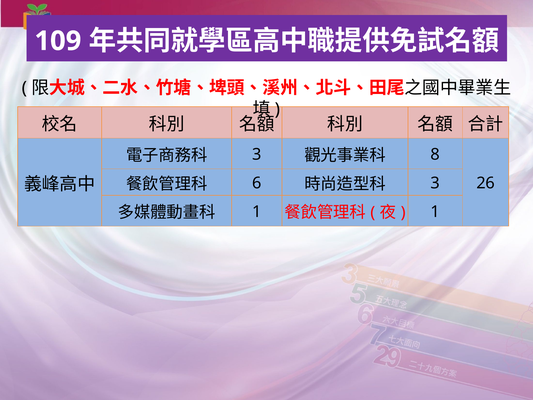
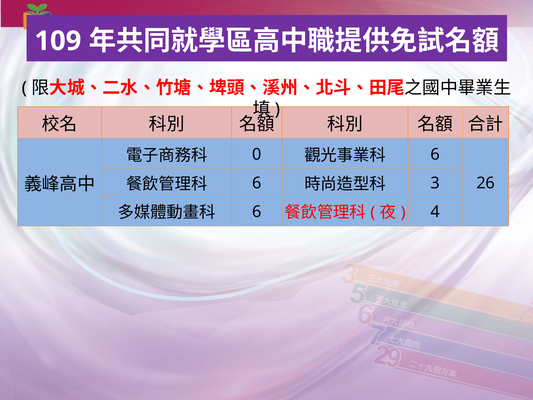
3: 3 -> 0 (257, 154)
8: 8 -> 6 (435, 154)
1: 1 -> 6 (257, 212)
1: 1 -> 4 (435, 212)
